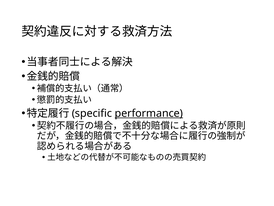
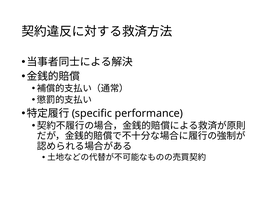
performance underline: present -> none (149, 113)
